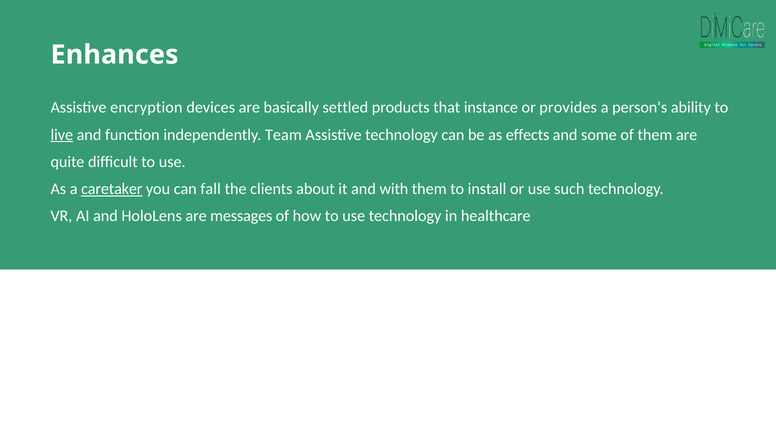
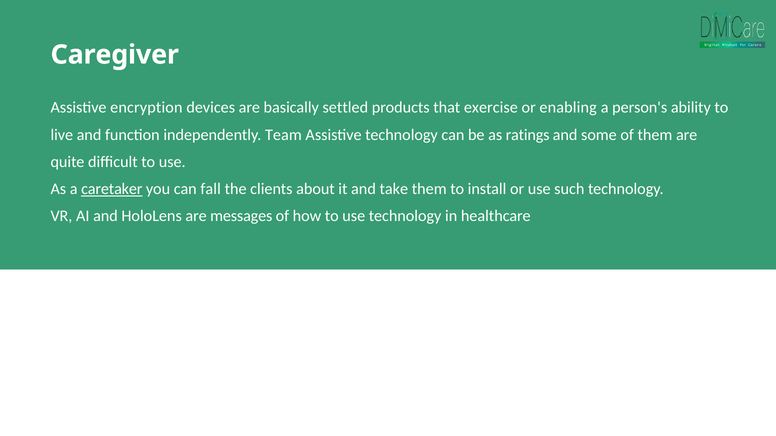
Enhances: Enhances -> Caregiver (115, 55)
instance: instance -> exercise (491, 108)
provides: provides -> enabling (568, 108)
live underline: present -> none (62, 135)
effects: effects -> ratings (528, 135)
with: with -> take (394, 189)
